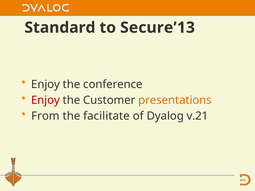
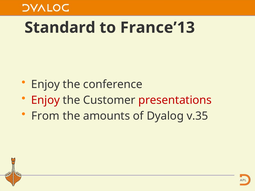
Secure’13: Secure’13 -> France’13 (158, 28)
presentations colour: orange -> red (175, 100)
facilitate: facilitate -> amounts (107, 116)
v.21: v.21 -> v.35 (197, 116)
